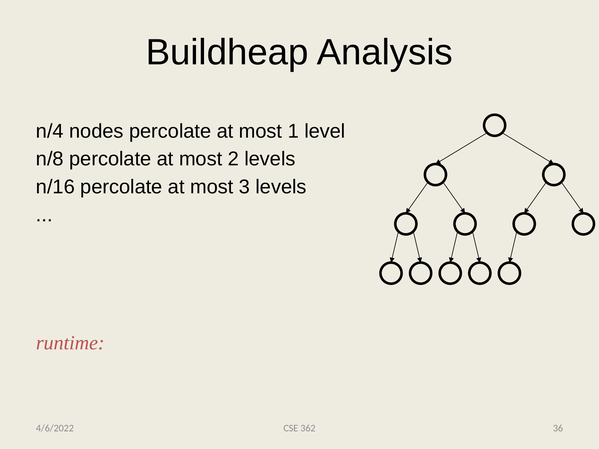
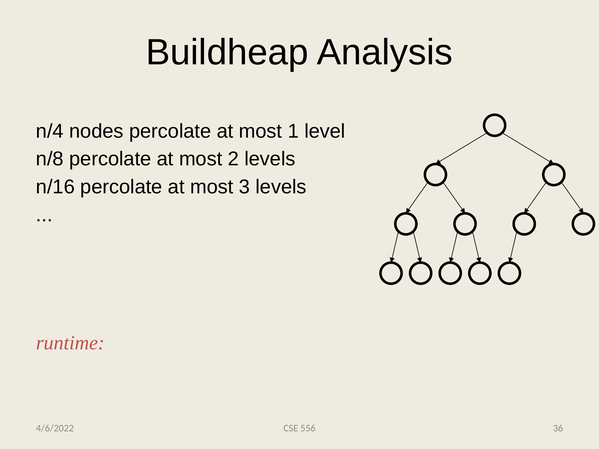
362: 362 -> 556 (308, 428)
